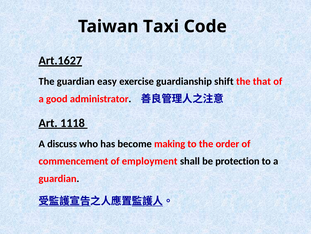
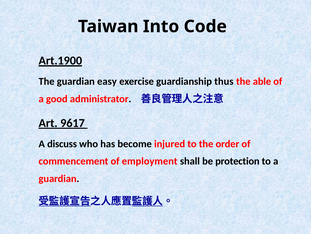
Taxi: Taxi -> Into (161, 26)
Art.1627: Art.1627 -> Art.1900 (60, 60)
shift: shift -> thus (224, 81)
that: that -> able (262, 81)
1118: 1118 -> 9617 (73, 123)
making: making -> injured (170, 143)
